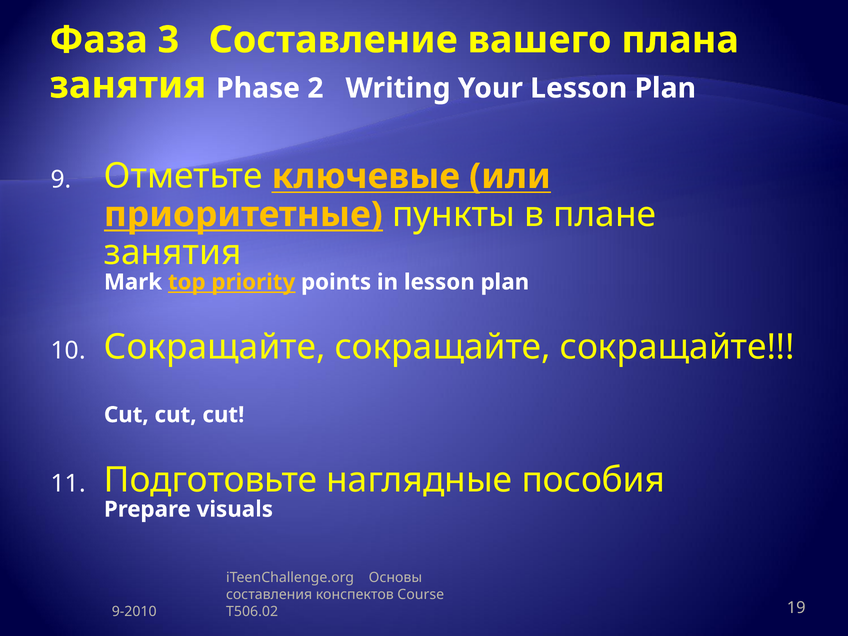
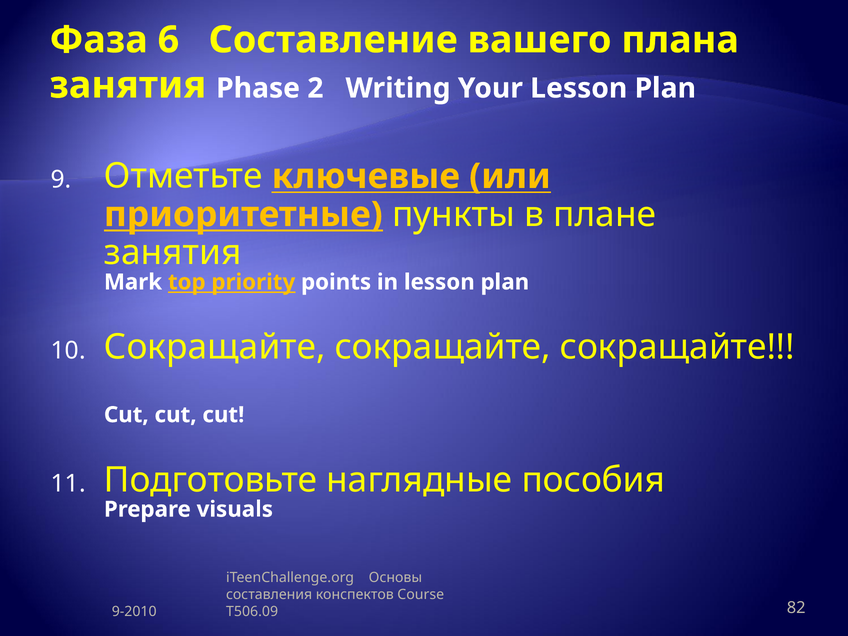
3: 3 -> 6 (168, 40)
T506.02: T506.02 -> T506.09 (252, 612)
19: 19 -> 82 (796, 608)
